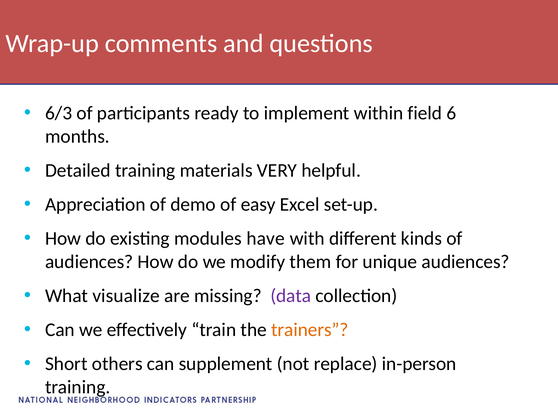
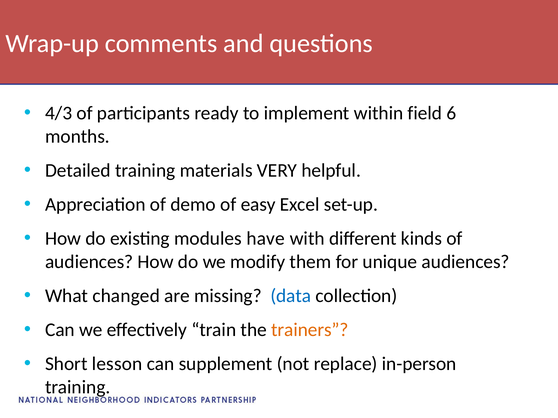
6/3: 6/3 -> 4/3 (59, 113)
visualize: visualize -> changed (126, 296)
data colour: purple -> blue (291, 296)
others: others -> lesson (117, 364)
